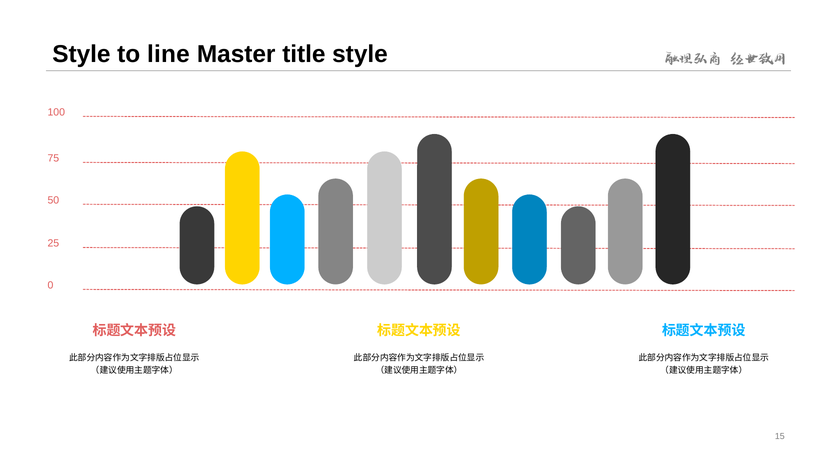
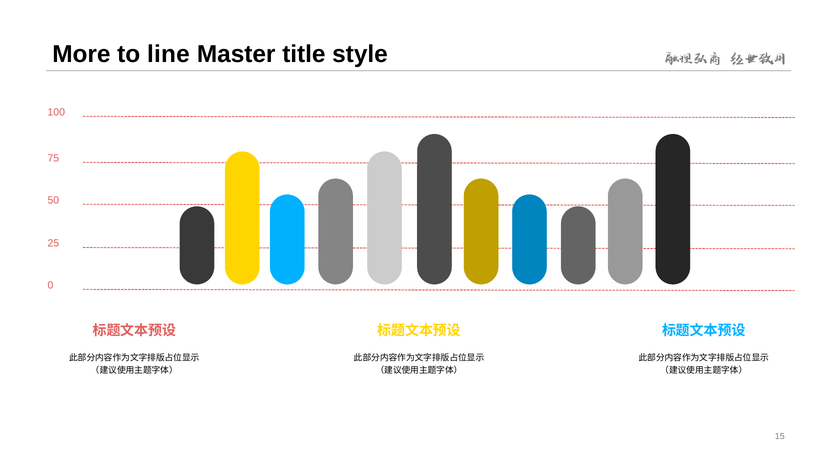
Style: Style -> More (81, 54)
